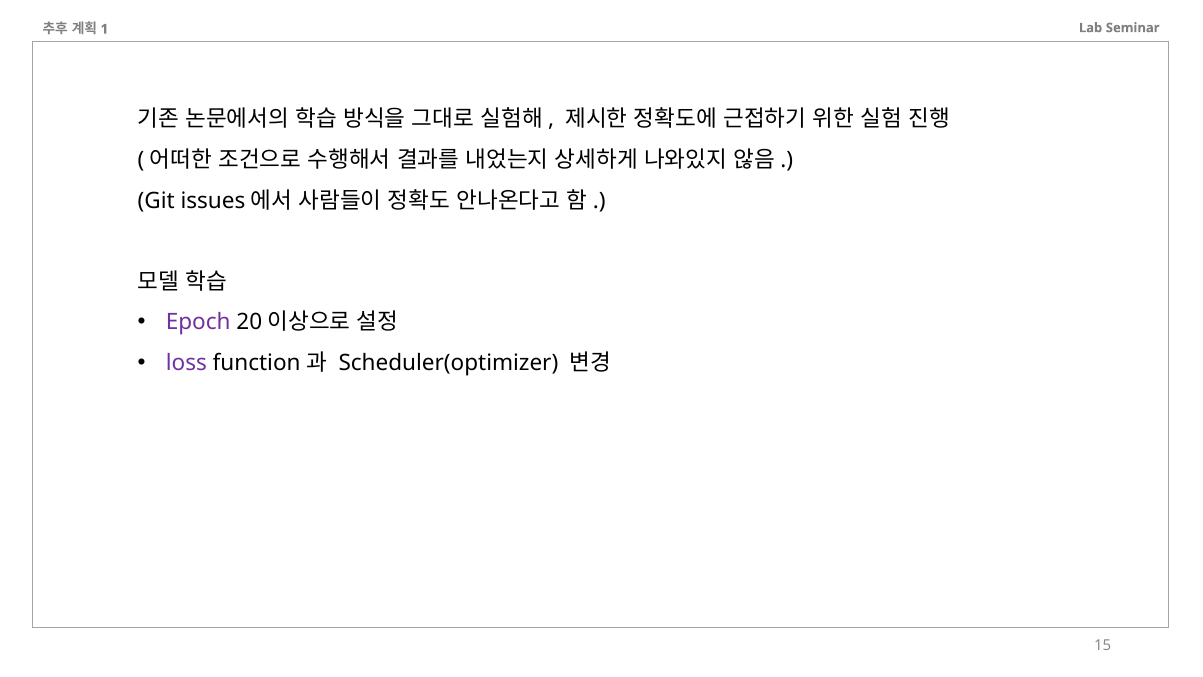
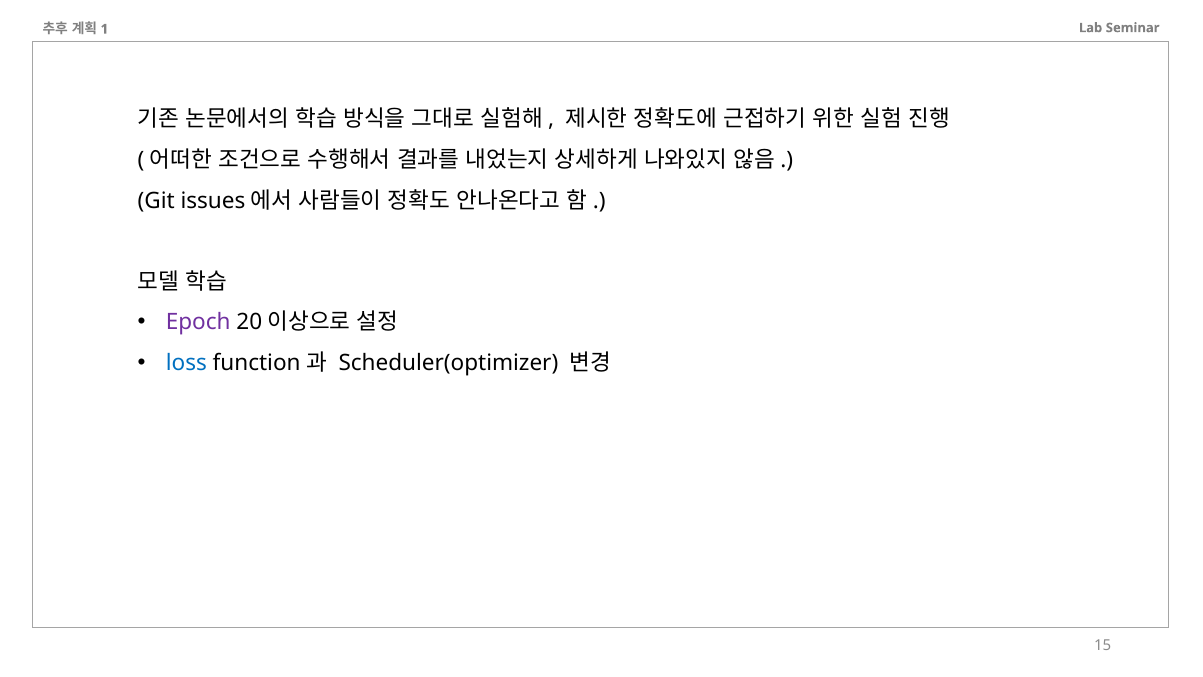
loss colour: purple -> blue (186, 363)
